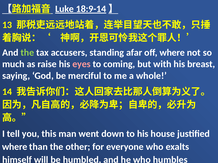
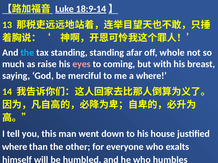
the colour: light green -> light blue (27, 53)
tax accusers: accusers -> standing (69, 53)
off where: where -> whole (172, 53)
a whole: whole -> where (151, 76)
